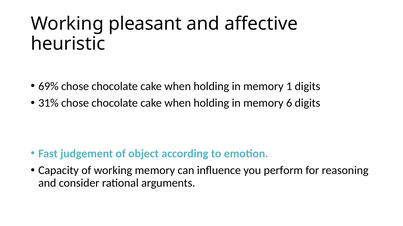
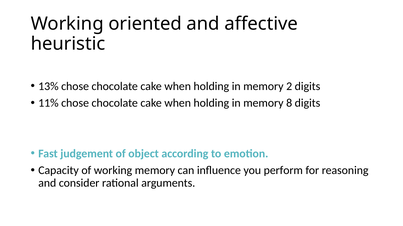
pleasant: pleasant -> oriented (145, 24)
69%: 69% -> 13% (48, 86)
1: 1 -> 2 (289, 86)
31%: 31% -> 11% (48, 103)
6: 6 -> 8 (289, 103)
